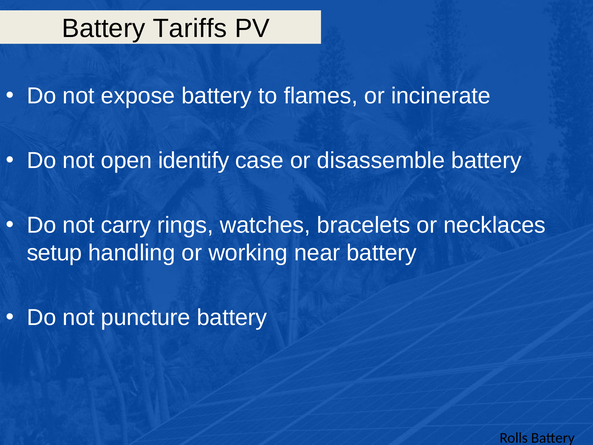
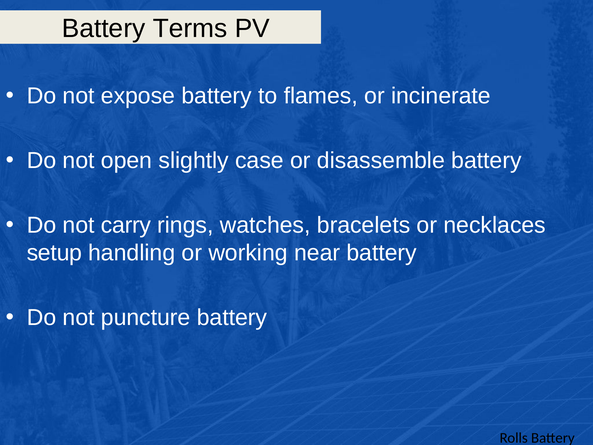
Tariffs: Tariffs -> Terms (190, 28)
identify: identify -> slightly (194, 161)
